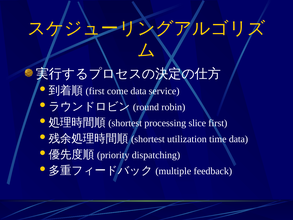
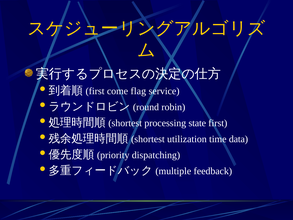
come data: data -> flag (138, 91)
slice: slice -> state (197, 123)
